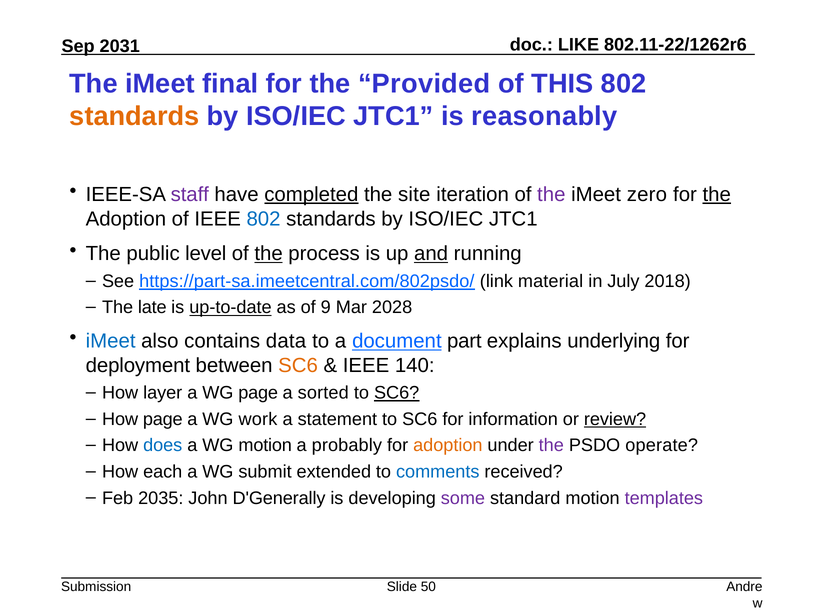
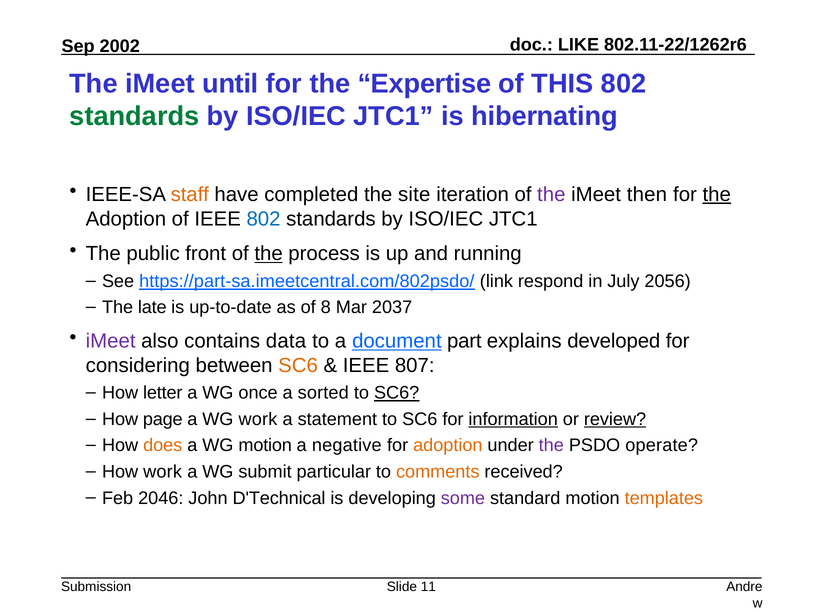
2031: 2031 -> 2002 (120, 46)
final: final -> until (230, 84)
Provided: Provided -> Expertise (424, 84)
standards colour: orange -> green (134, 116)
reasonably: reasonably -> hibernating (545, 116)
staff colour: purple -> orange (190, 195)
completed underline: present -> none (311, 195)
zero: zero -> then (647, 195)
level: level -> front (206, 254)
and underline: present -> none (431, 254)
material: material -> respond (551, 281)
2018: 2018 -> 2056 (668, 281)
up-to-date underline: present -> none (230, 308)
9: 9 -> 8 (326, 308)
2028: 2028 -> 2037 (392, 308)
iMeet colour: blue -> purple (111, 341)
underlying: underlying -> developed (614, 341)
deployment: deployment -> considering (138, 365)
140: 140 -> 807 (415, 365)
layer: layer -> letter (163, 393)
WG page: page -> once (258, 393)
information underline: none -> present (513, 419)
does colour: blue -> orange (163, 446)
probably: probably -> negative (347, 446)
How each: each -> work (163, 472)
extended: extended -> particular (334, 472)
comments colour: blue -> orange (438, 472)
2035: 2035 -> 2046 (161, 498)
D'Generally: D'Generally -> D'Technical (279, 498)
templates colour: purple -> orange (664, 498)
50: 50 -> 11 (428, 587)
